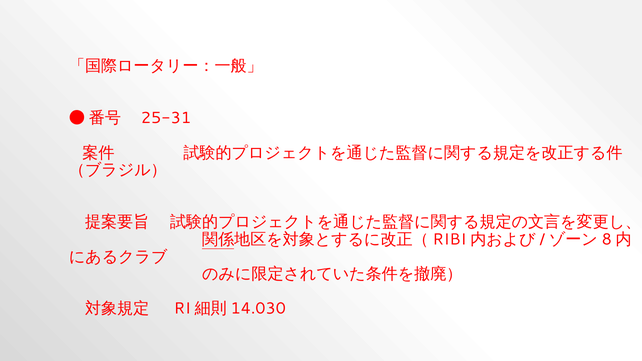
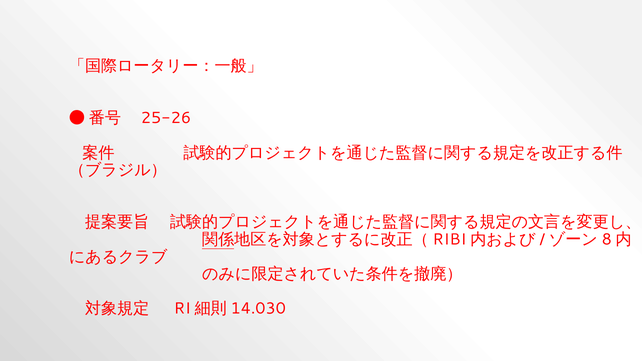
25-31: 25-31 -> 25-26 (166, 118)
